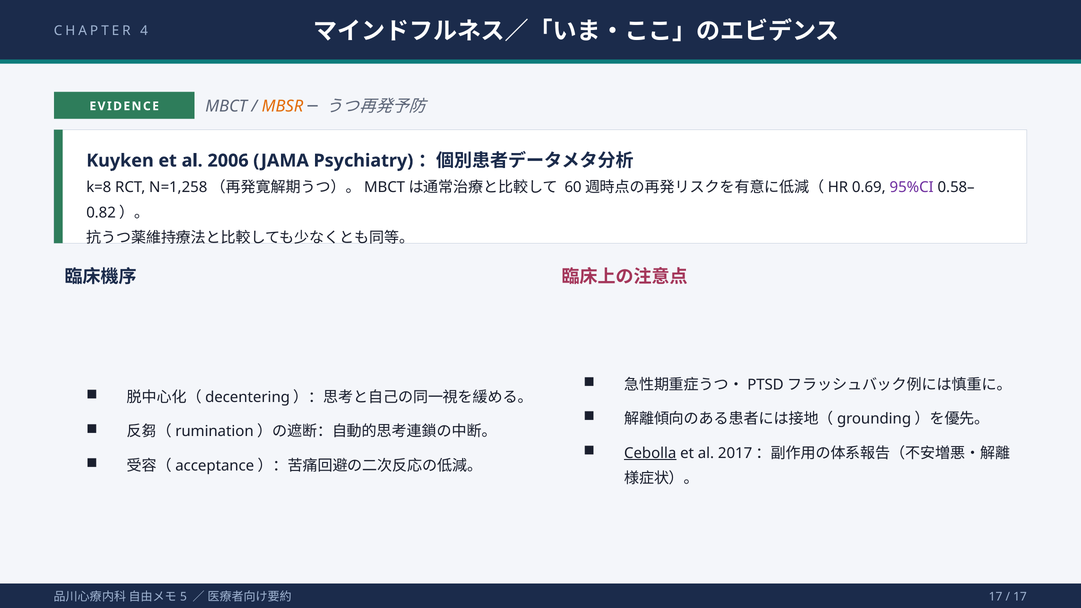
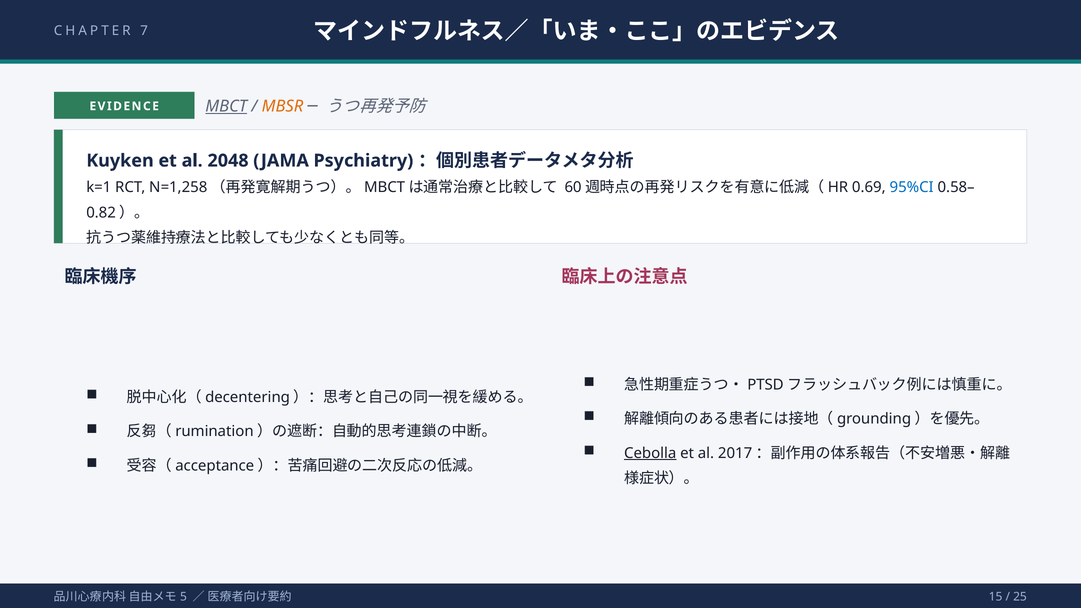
4: 4 -> 7 (144, 31)
MBCT underline: none -> present (226, 107)
2006: 2006 -> 2048 (228, 161)
k=8: k=8 -> k=1 (99, 187)
95%CI colour: purple -> blue (912, 187)
17: 17 -> 15 (996, 597)
17: 17 -> 25 (1020, 597)
